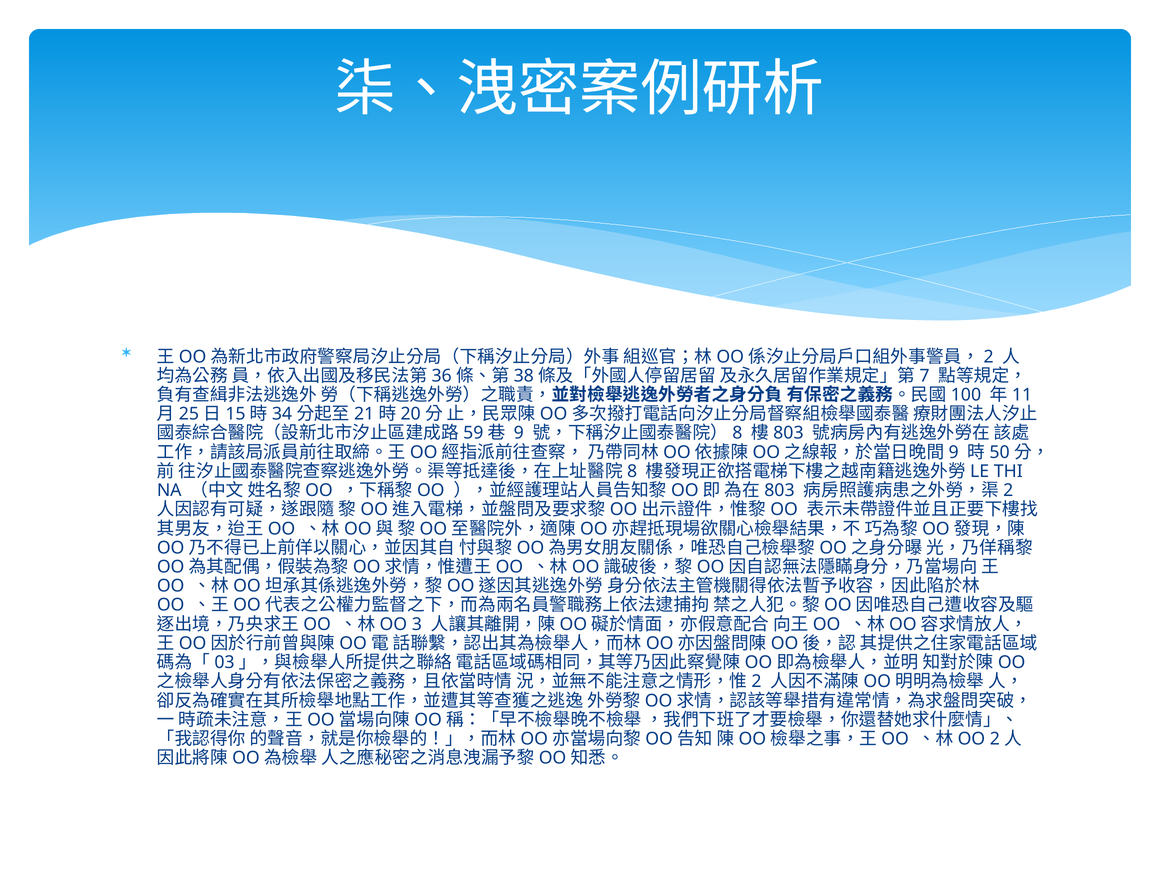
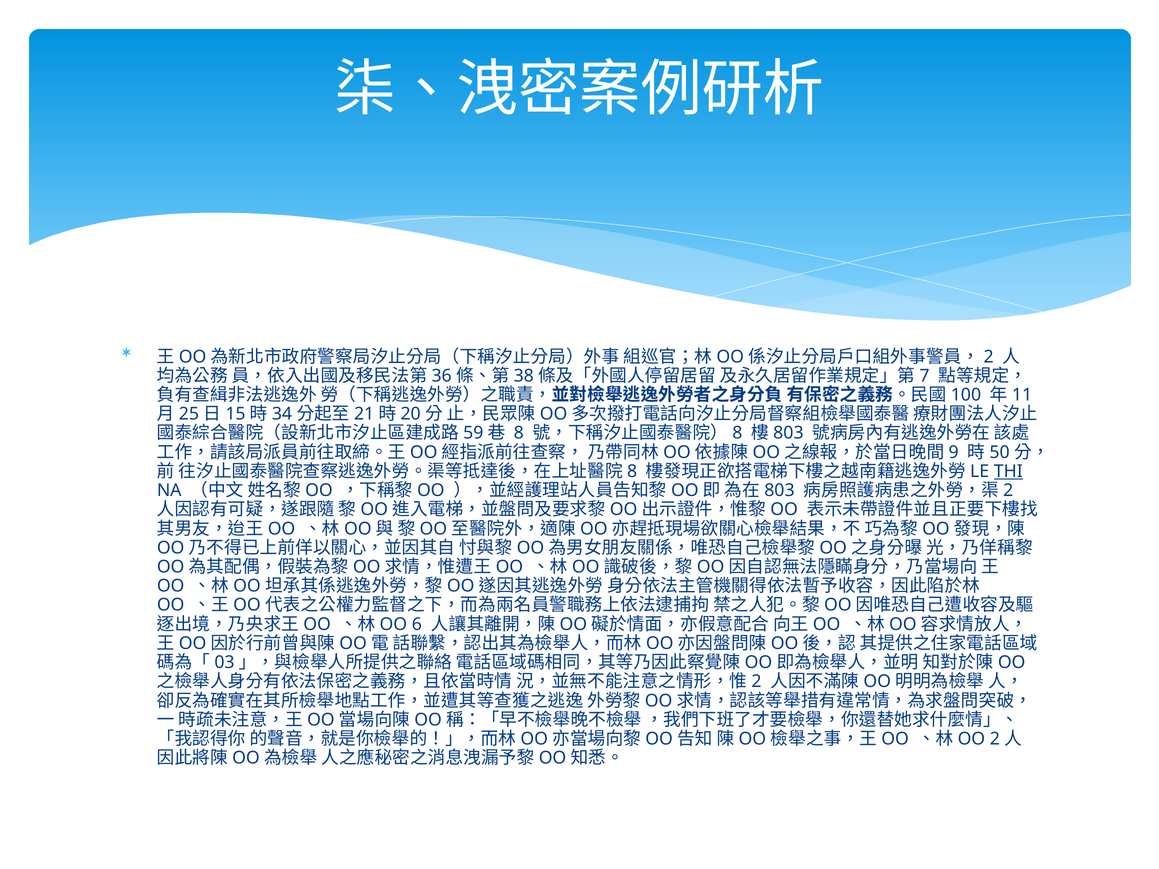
9: 9 -> 8 (519, 433)
THI underline: none -> present (1008, 471)
3: 3 -> 6 (417, 624)
